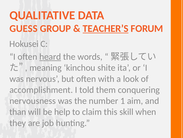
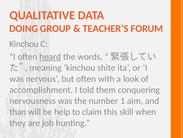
GUESS: GUESS -> DOING (24, 28)
TEACHER’S underline: present -> none (106, 28)
Hokusei: Hokusei -> Kinchou (24, 44)
